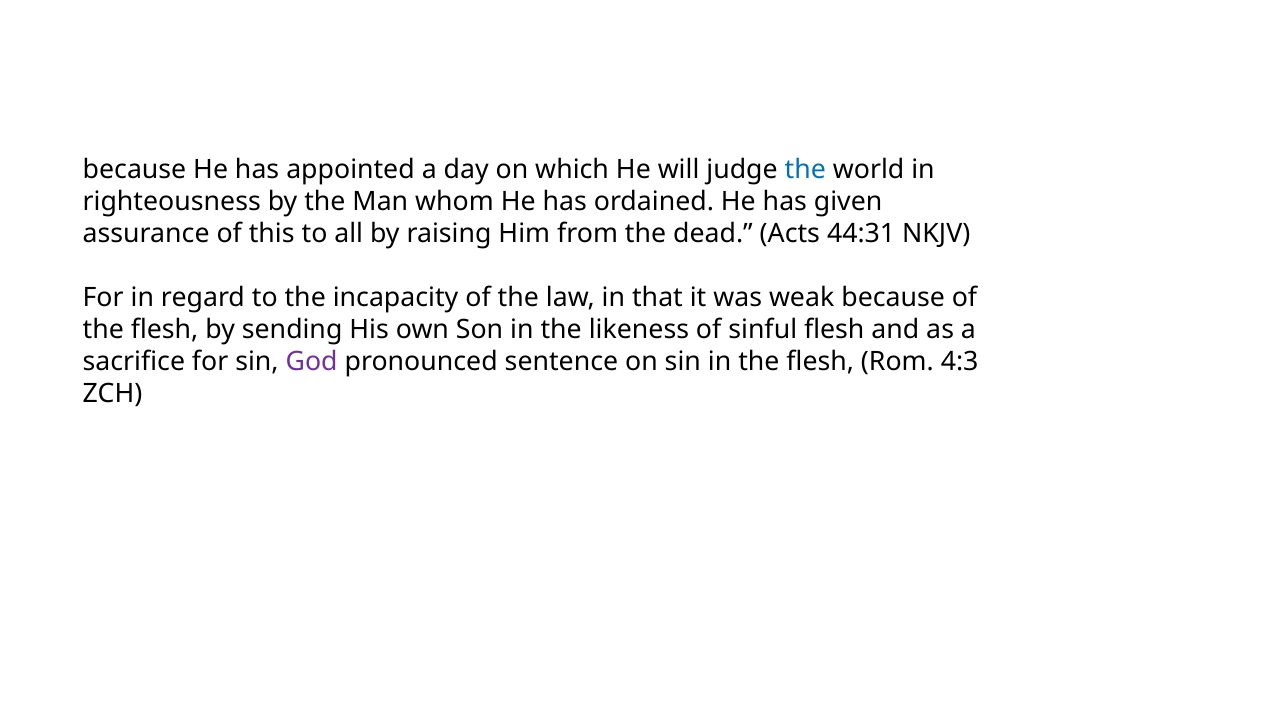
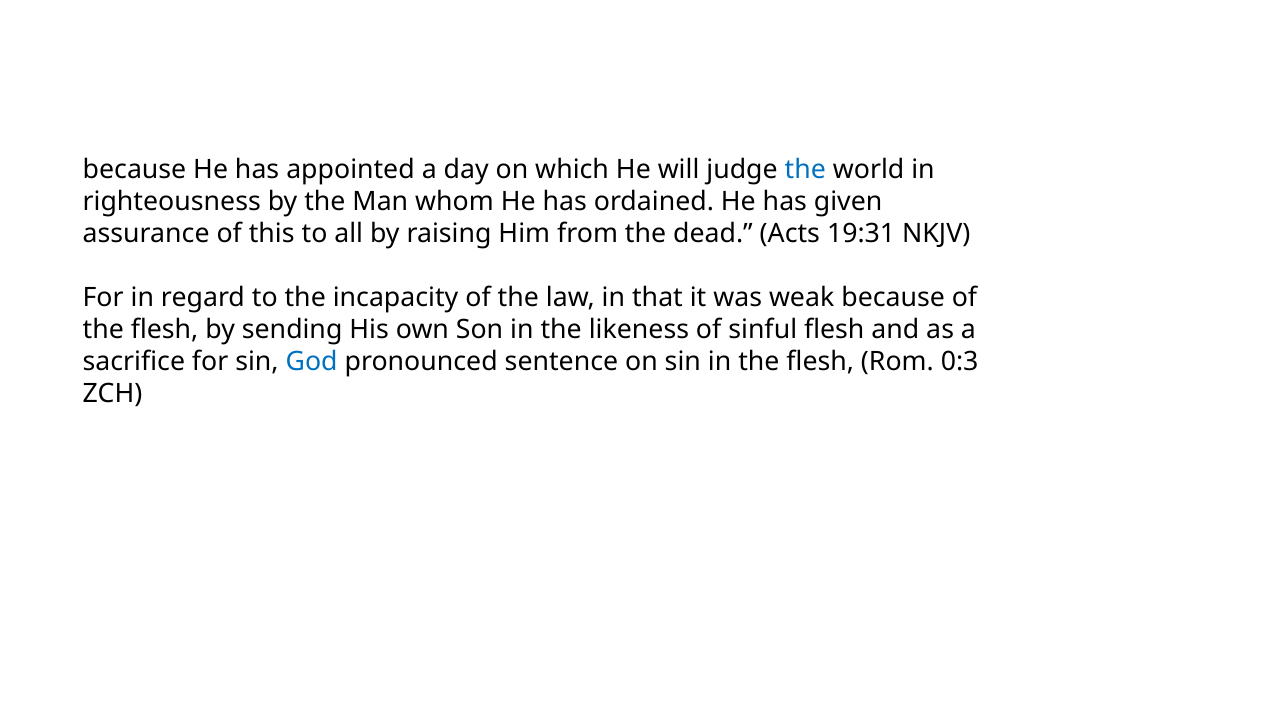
44:31: 44:31 -> 19:31 (861, 233)
God colour: purple -> blue (312, 361)
4:3: 4:3 -> 0:3 (960, 361)
